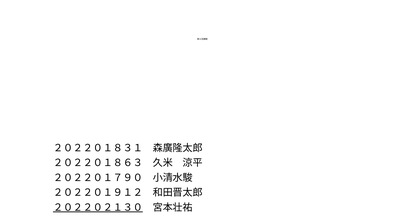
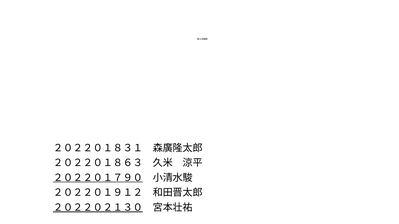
２０２２０１７９０ underline: none -> present (98, 178)
